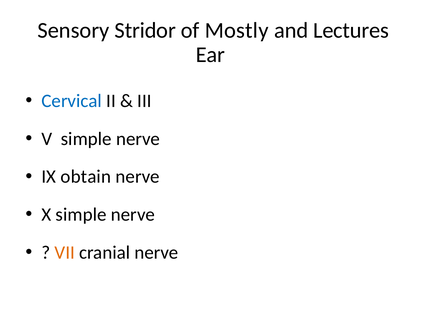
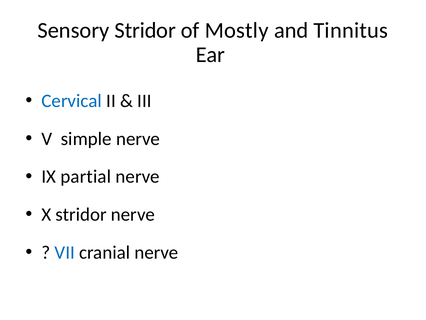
Lectures: Lectures -> Tinnitus (351, 30)
obtain: obtain -> partial (86, 176)
X simple: simple -> stridor (81, 214)
VII colour: orange -> blue (65, 252)
